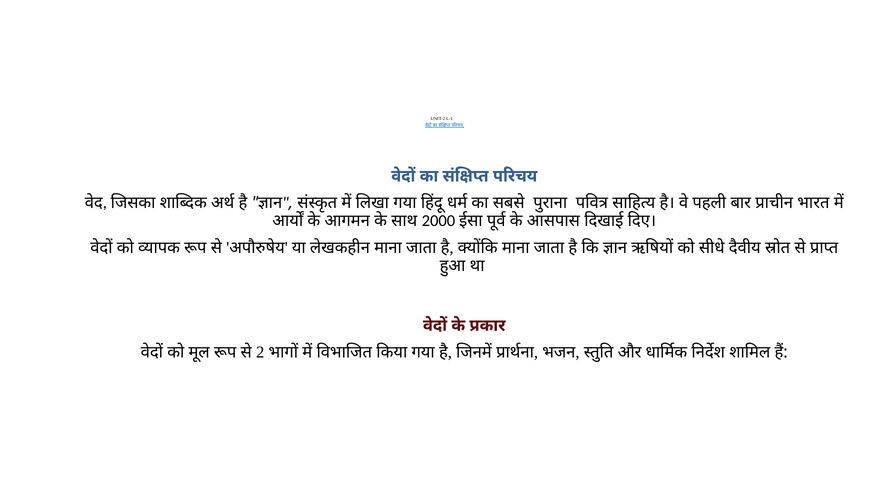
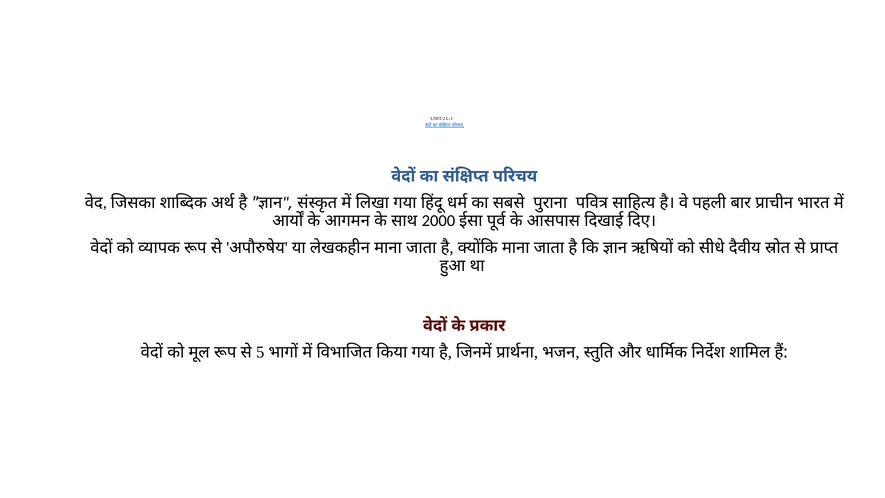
2: 2 -> 5 (260, 352)
